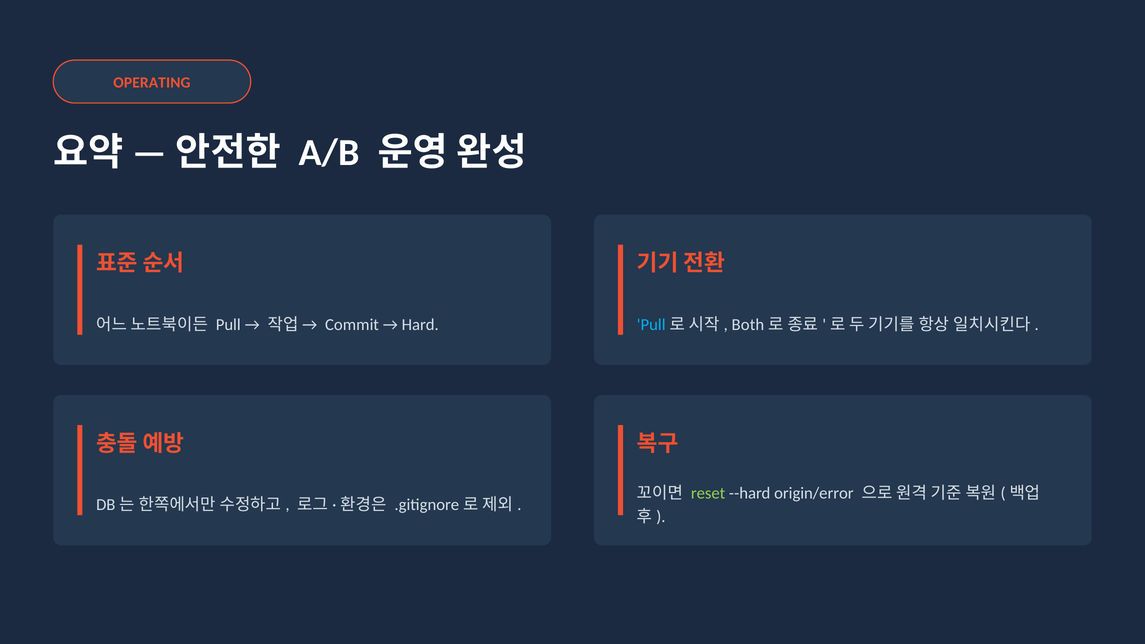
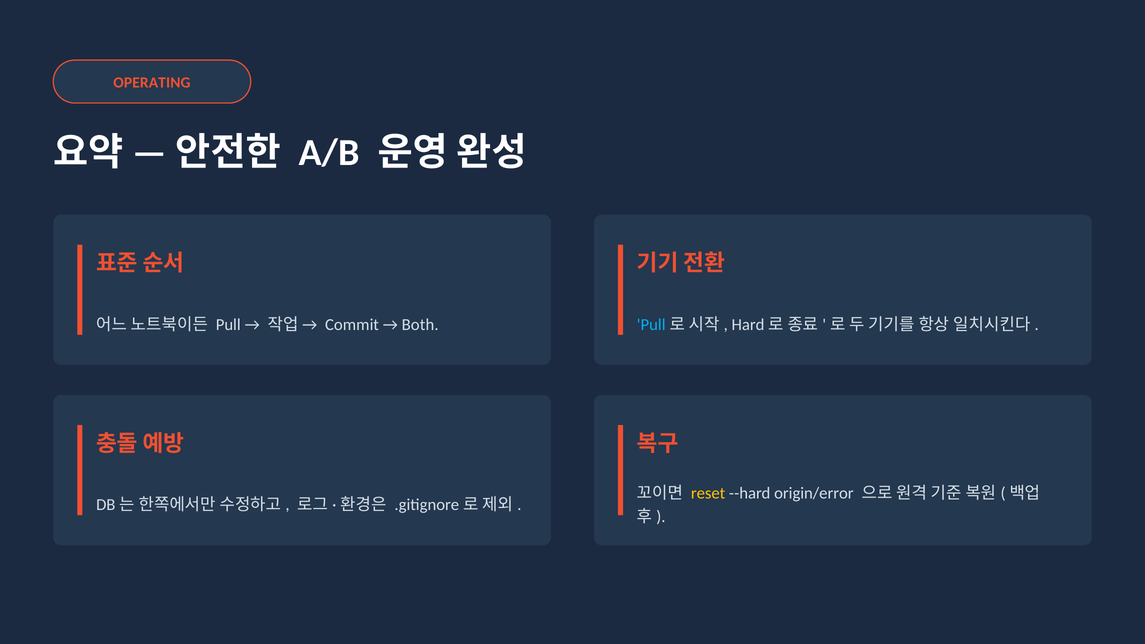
Both: Both -> Hard (748, 325)
Hard: Hard -> Both (420, 325)
reset colour: light green -> yellow (708, 493)
